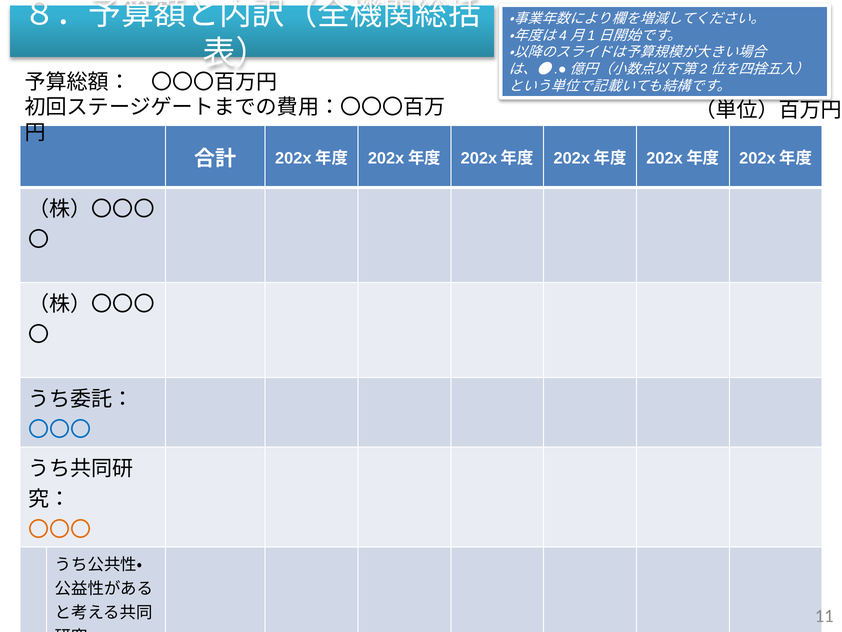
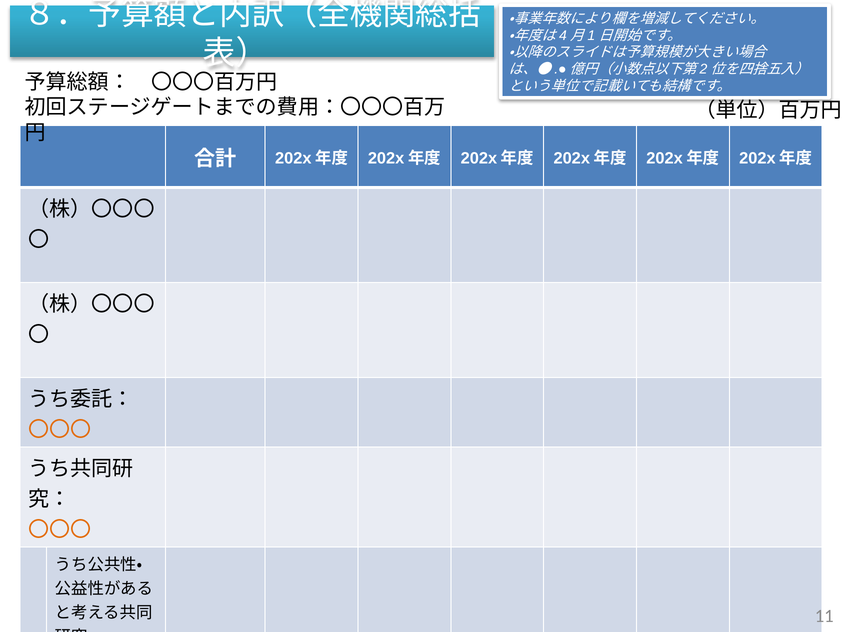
〇〇〇 colour: blue -> orange (60, 430)
